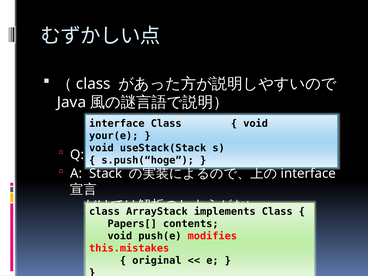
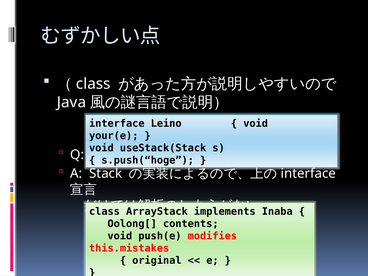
interface Class: Class -> Leino (166, 123)
Class: Class -> Inaba (277, 211)
Papers[: Papers[ -> Oolong[ (132, 224)
